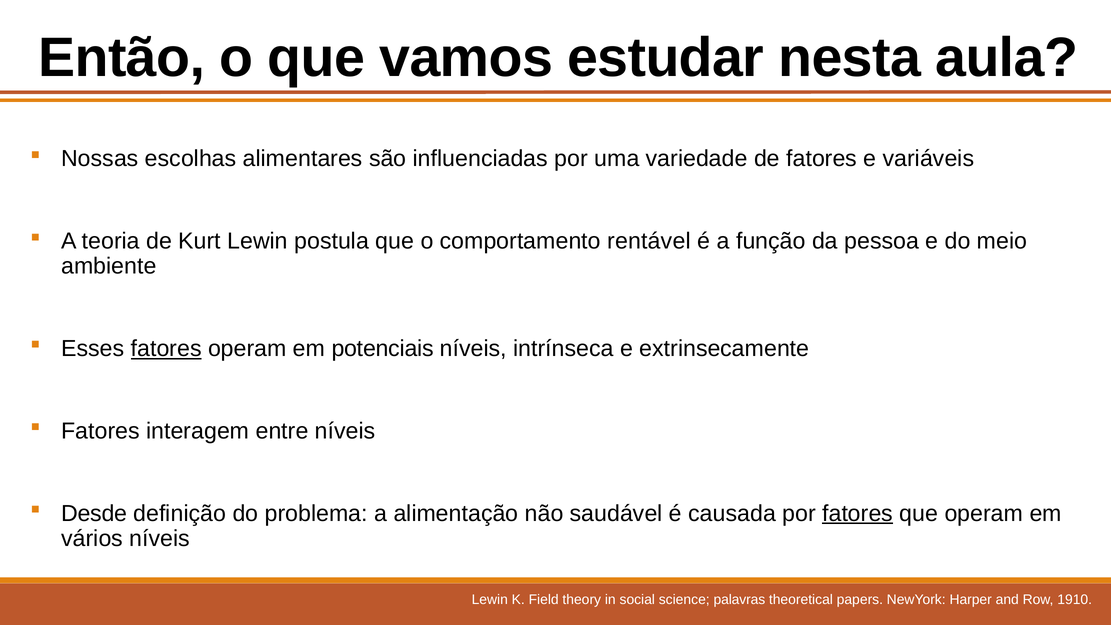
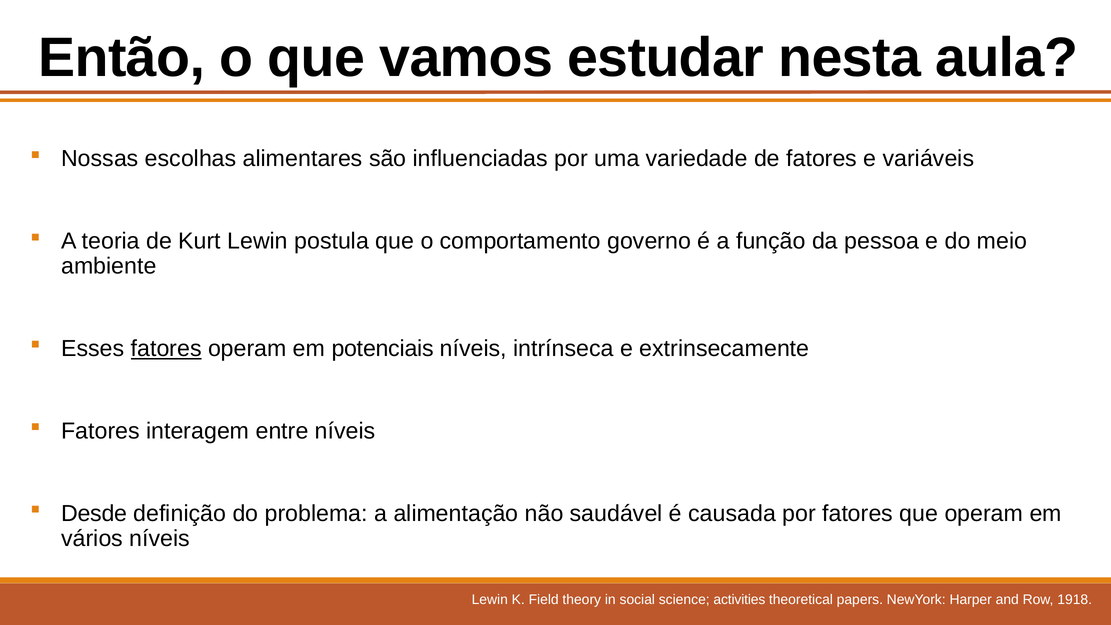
rentável: rentável -> governo (649, 241)
fatores underline: present -> none (858, 513)
palavras: palavras -> activities (739, 599)
1910: 1910 -> 1918 (1075, 599)
